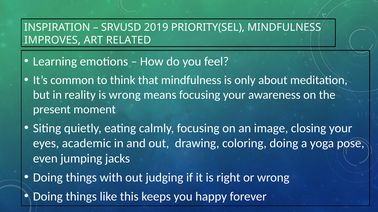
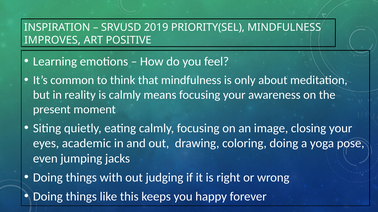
RELATED: RELATED -> POSITIVE (129, 40)
is wrong: wrong -> calmly (125, 95)
